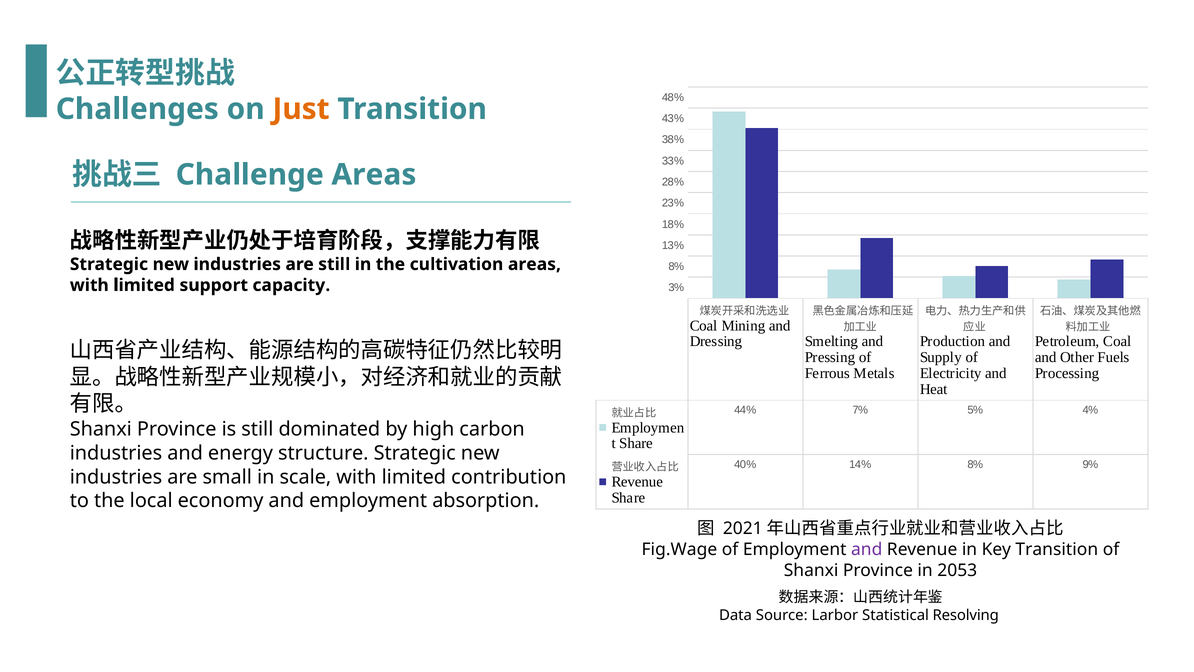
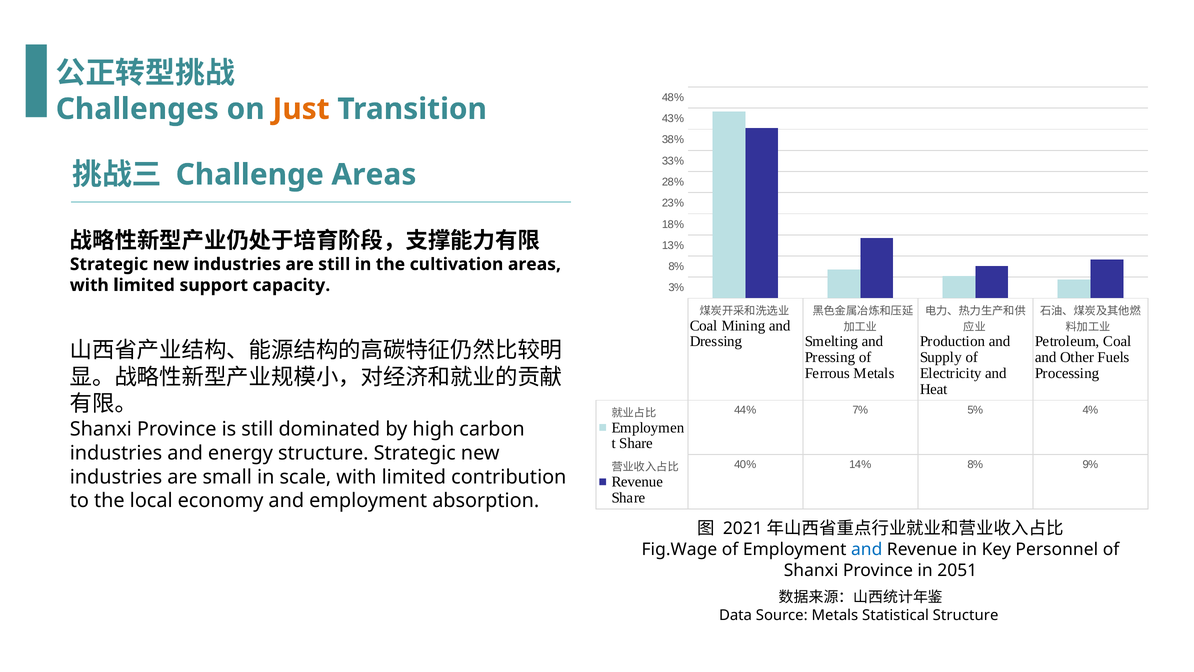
and colour: purple -> blue (867, 549)
Key Transition: Transition -> Personnel (1057, 549)
2053: 2053 -> 2051 (957, 570)
Source Larbor: Larbor -> Metals (835, 615)
Statistical Resolving: Resolving -> Structure (966, 615)
